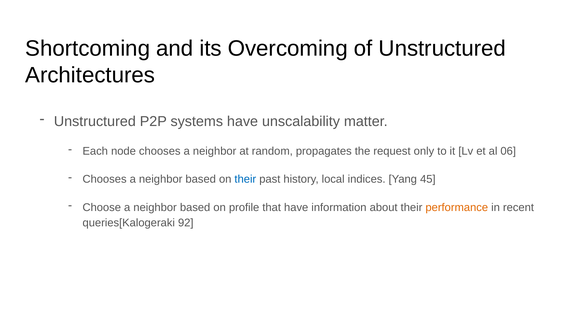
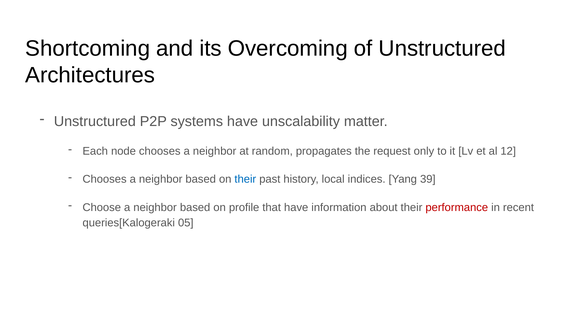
06: 06 -> 12 (508, 151)
45: 45 -> 39 (428, 180)
performance colour: orange -> red (457, 208)
92: 92 -> 05 (186, 223)
